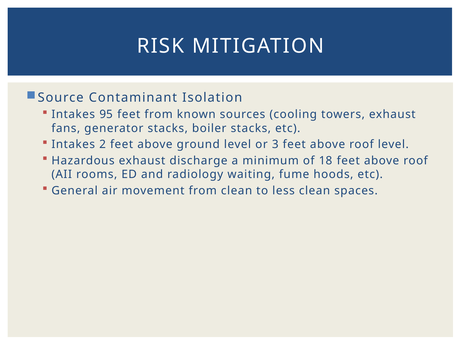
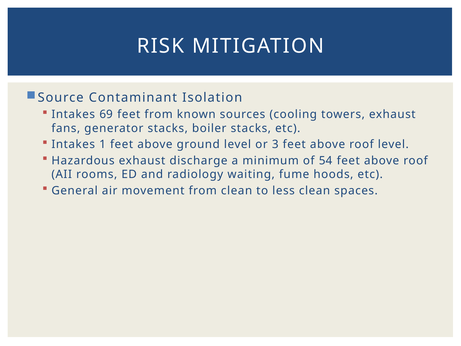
95: 95 -> 69 (106, 114)
2: 2 -> 1 (103, 144)
18: 18 -> 54 (326, 160)
